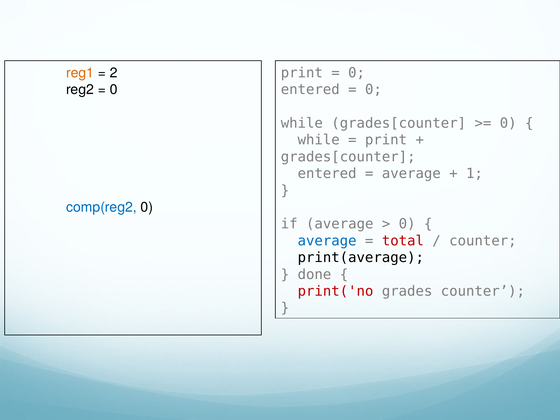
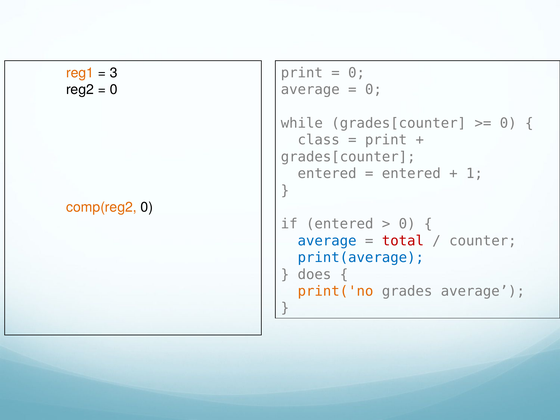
2: 2 -> 3 (114, 73)
entered: entered -> average (310, 90)
while: while -> class (319, 140)
average: average -> entered (411, 174)
comp(reg2 colour: blue -> orange (102, 207)
if average: average -> entered (340, 224)
print(average colour: black -> blue (361, 258)
done: done -> does (314, 274)
print('no colour: red -> orange (336, 291)
grades counter: counter -> average (483, 291)
